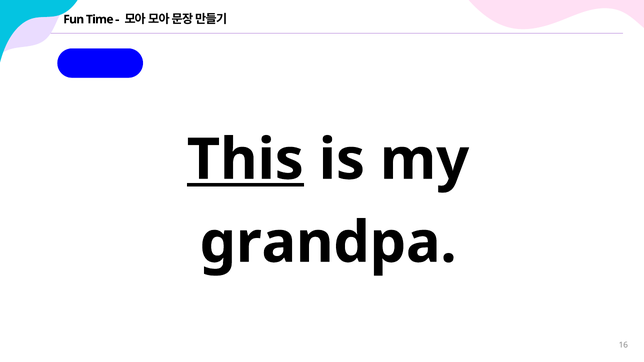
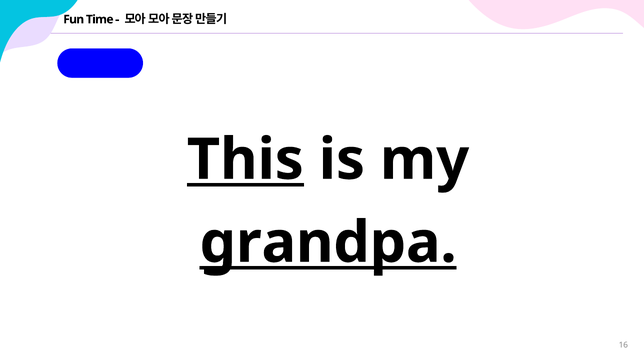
grandpa underline: none -> present (328, 243)
